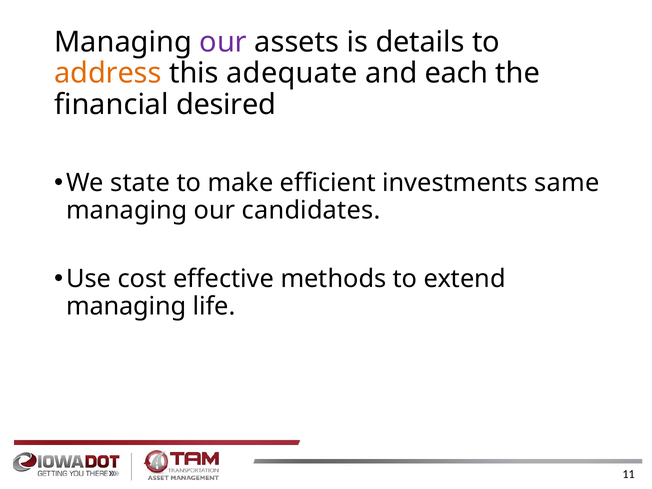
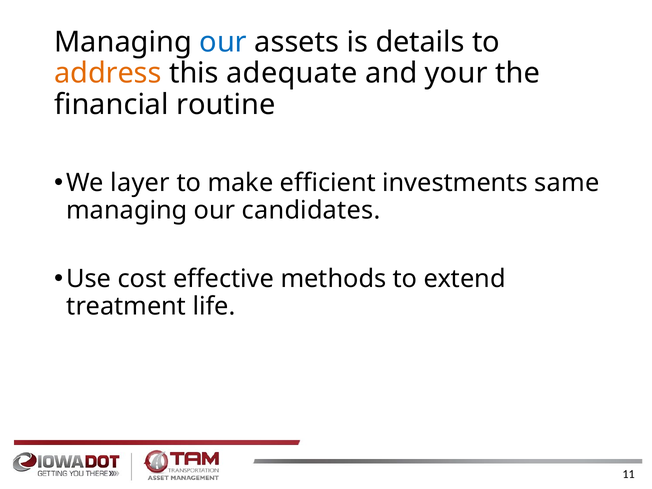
our colour: purple -> blue (223, 42)
each: each -> your (456, 73)
desired: desired -> routine (226, 105)
state: state -> layer (140, 183)
managing: managing -> treatment (126, 306)
